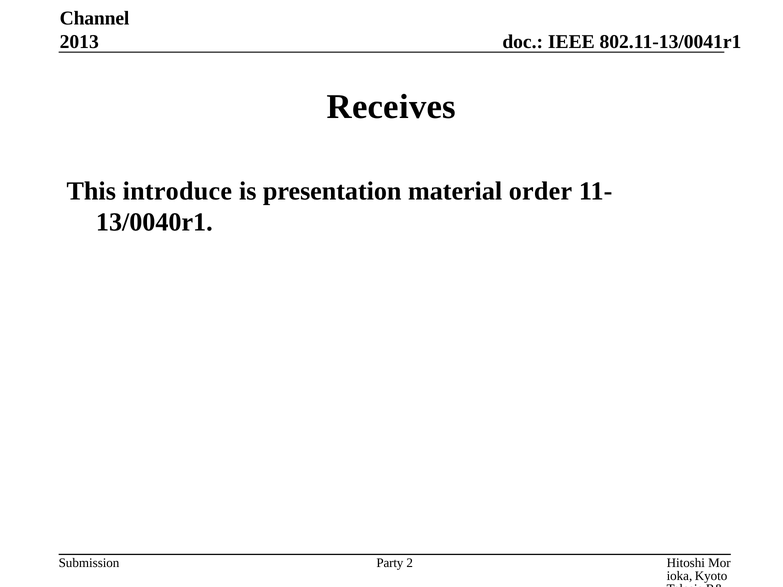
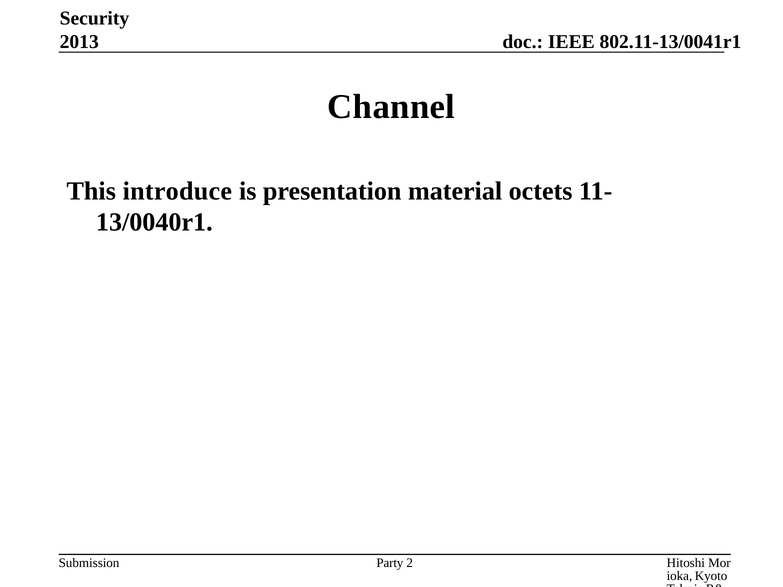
Channel: Channel -> Security (94, 18)
Receives: Receives -> Channel (391, 107)
order: order -> octets (541, 191)
